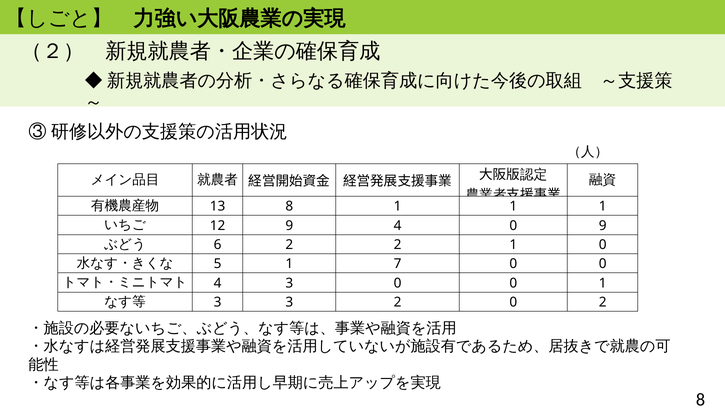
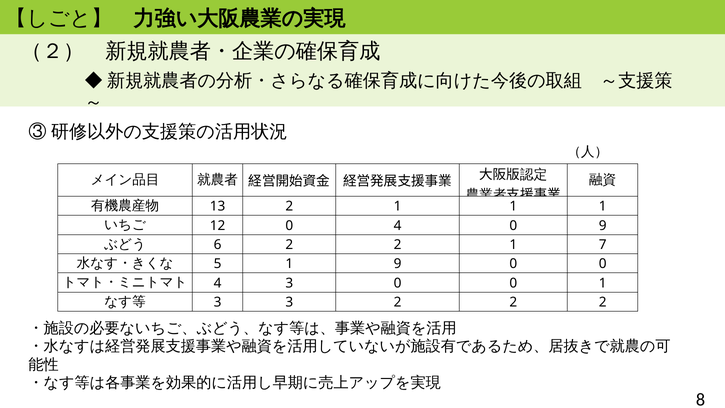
13 8: 8 -> 2 (289, 206)
12 9: 9 -> 0 (289, 226)
1 0: 0 -> 7 (603, 245)
1 7: 7 -> 9 (398, 264)
3 2 0: 0 -> 2 (513, 302)
